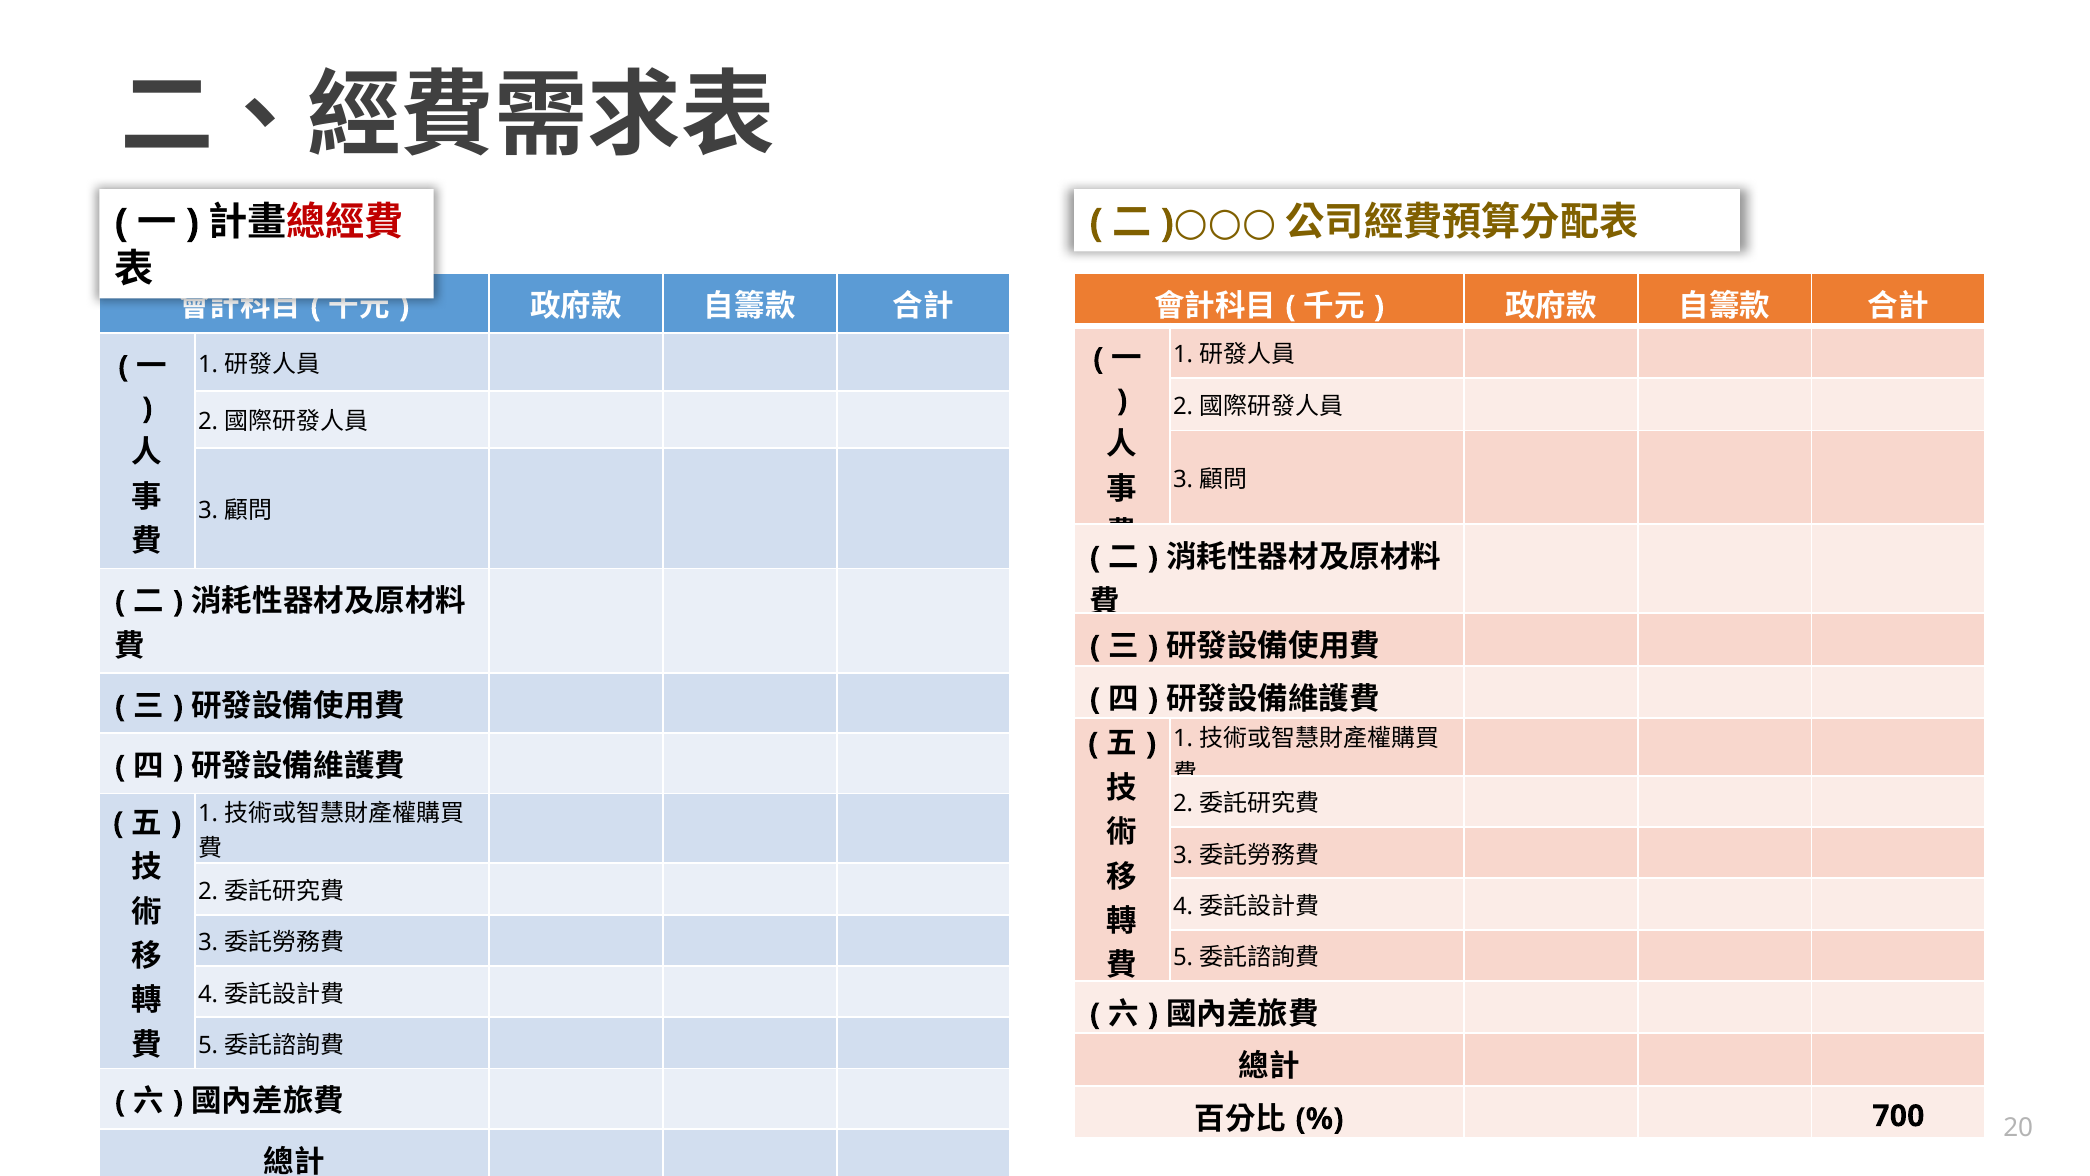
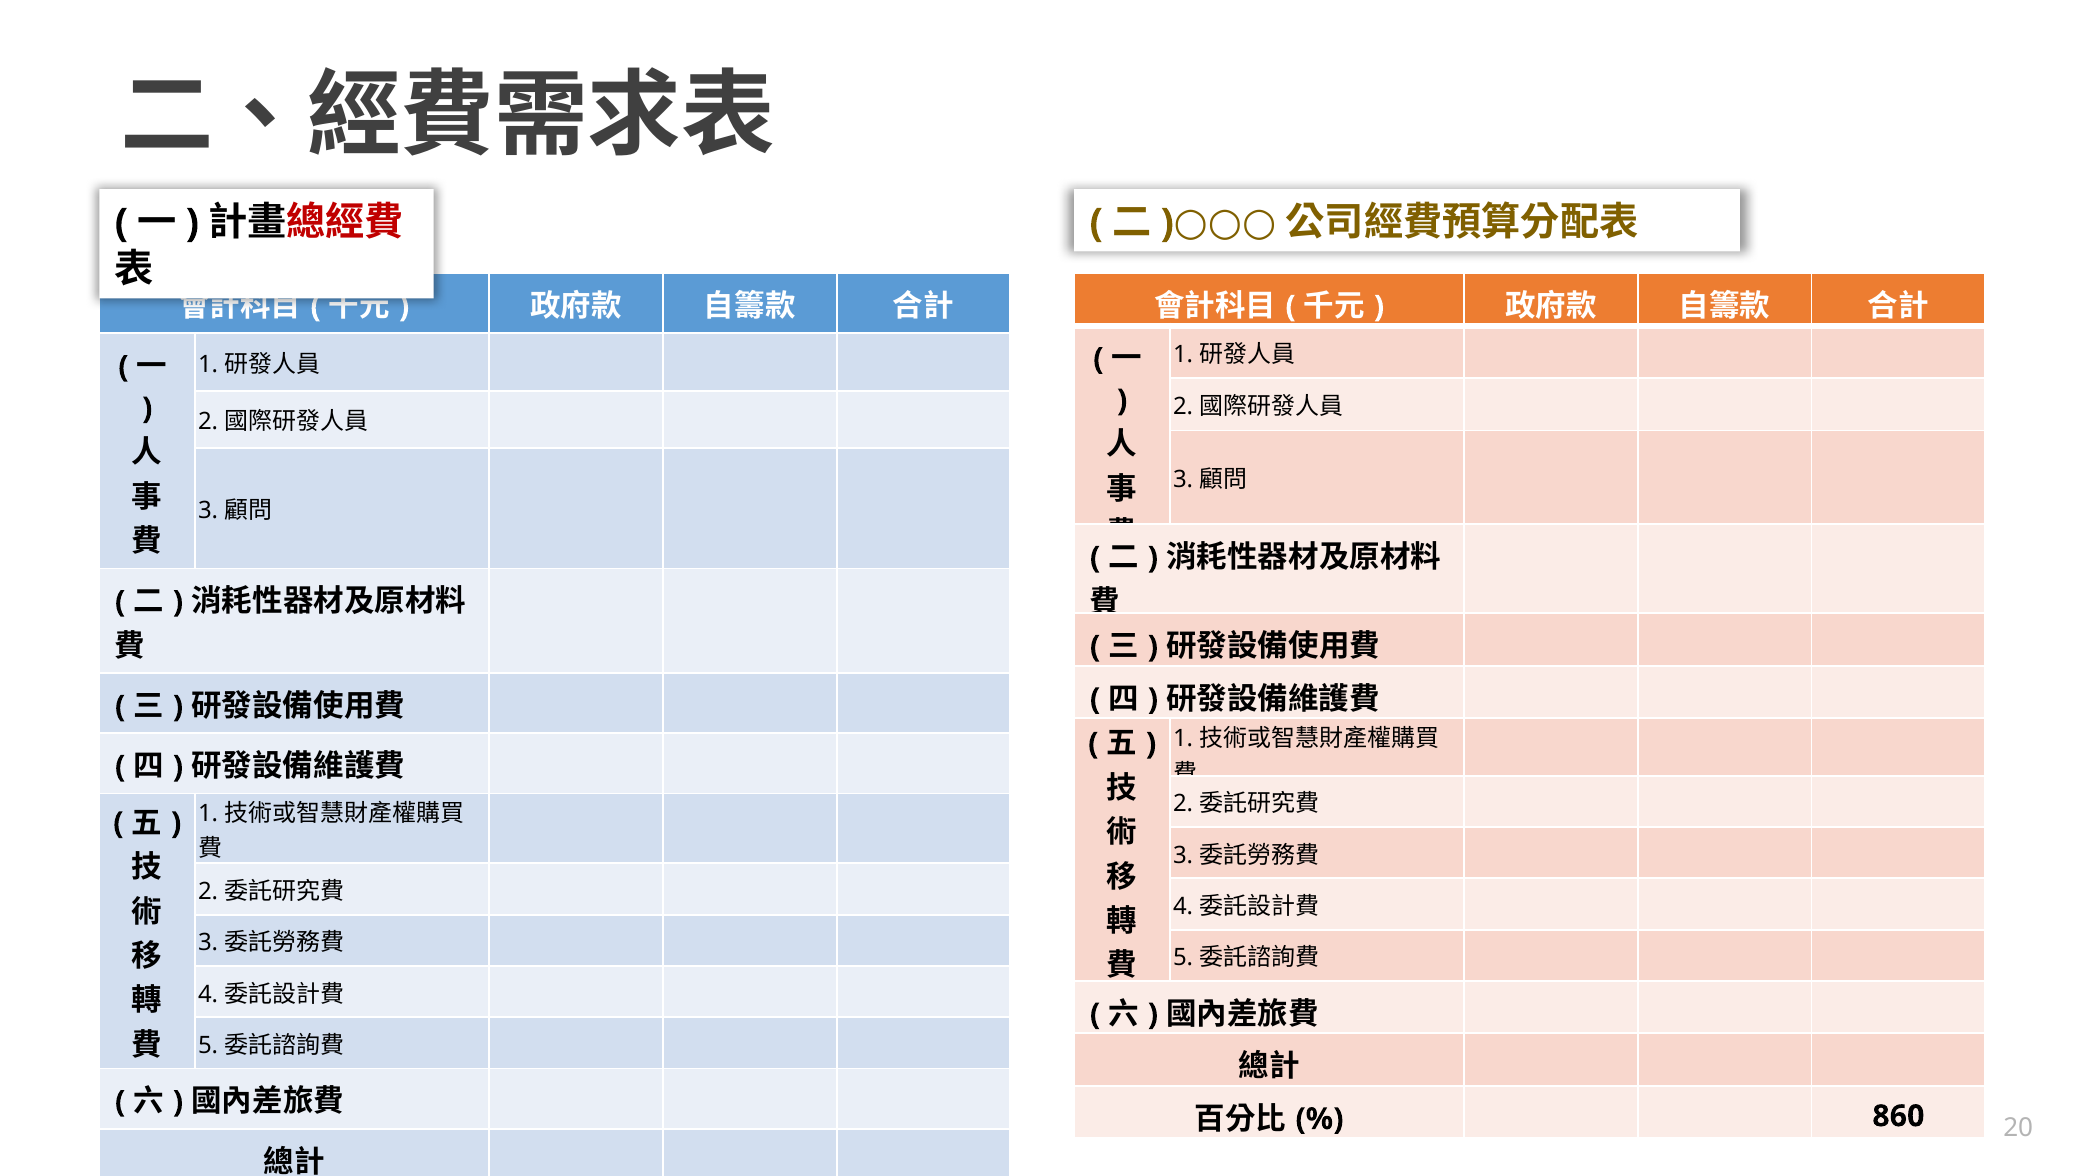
700: 700 -> 860 (1898, 1116)
